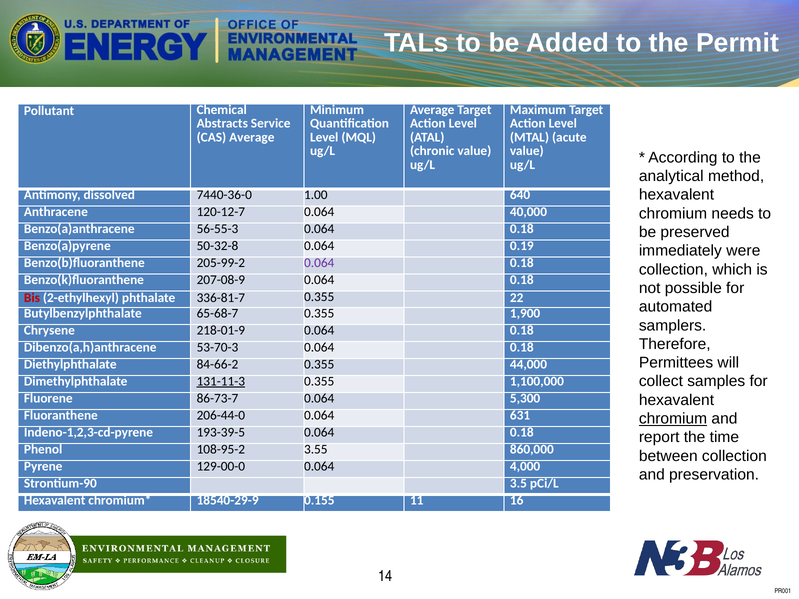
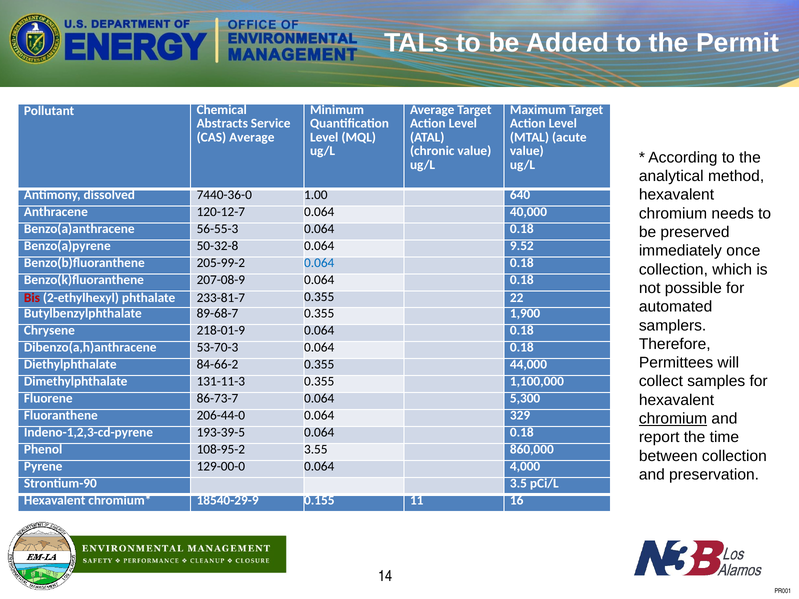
0.19: 0.19 -> 9.52 (522, 246)
were: were -> once (743, 251)
0.064 colour: purple -> blue (319, 263)
336-81-7: 336-81-7 -> 233-81-7 (221, 298)
65-68-7: 65-68-7 -> 89-68-7 (217, 313)
131-11-3 underline: present -> none (221, 382)
631: 631 -> 329 (520, 415)
